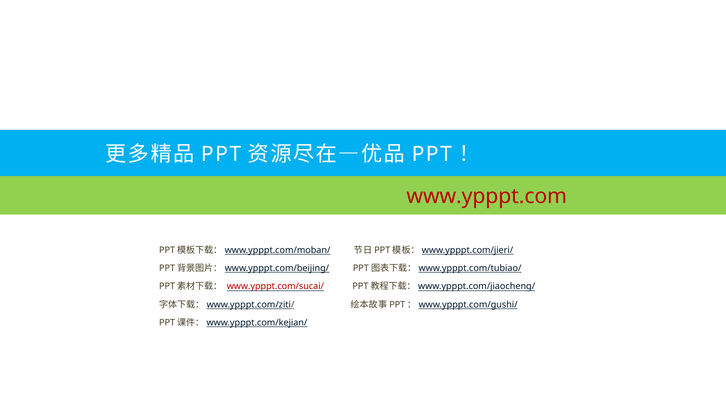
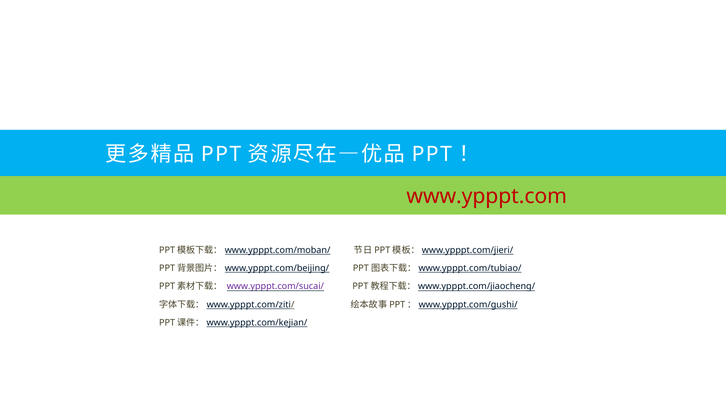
www.ypppt.com/sucai/ colour: red -> purple (275, 287)
